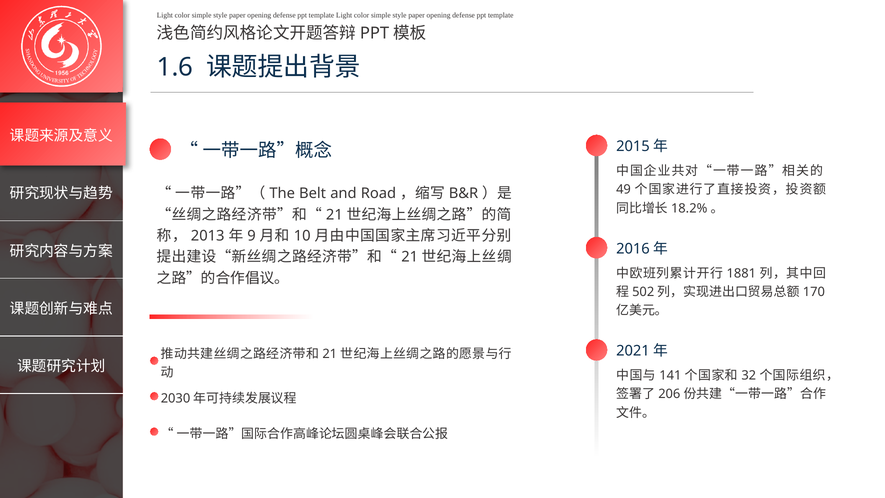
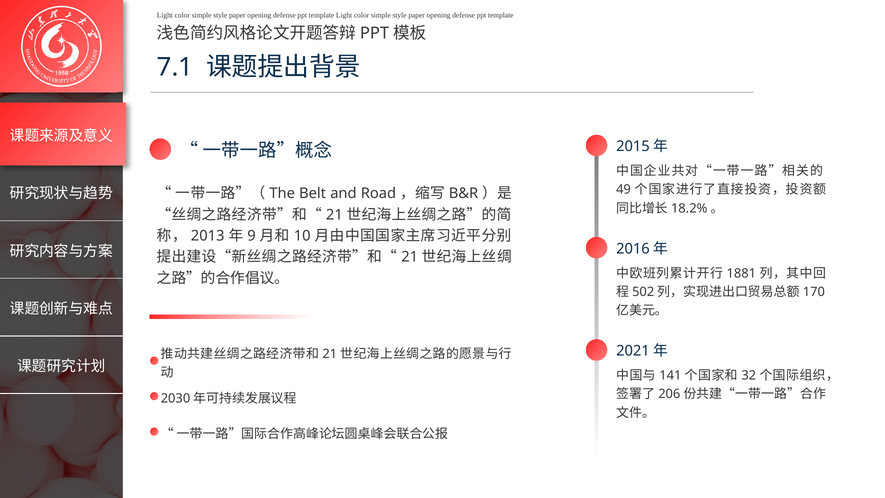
1.6: 1.6 -> 7.1 (175, 67)
